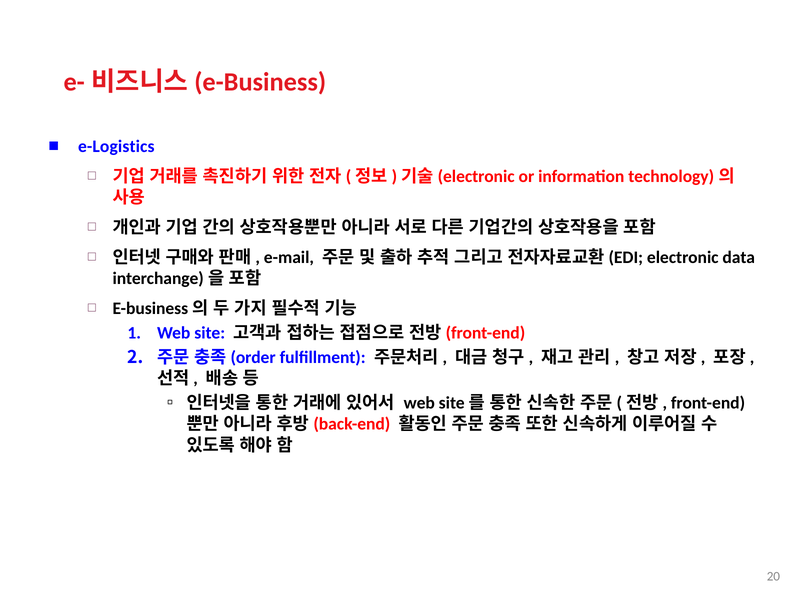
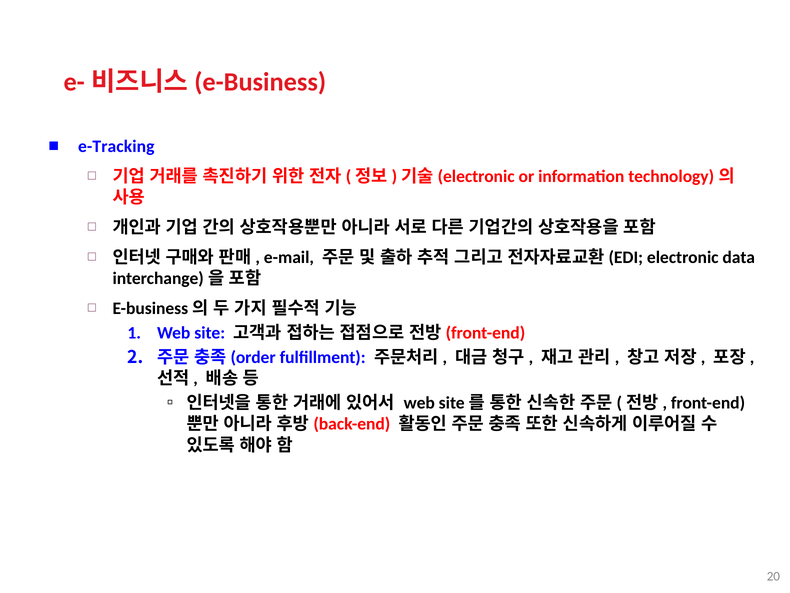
e-Logistics: e-Logistics -> e-Tracking (116, 147)
